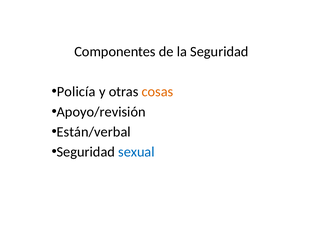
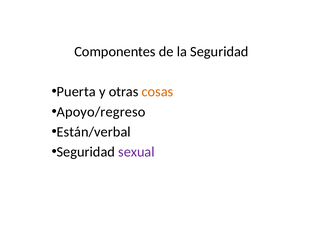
Policía: Policía -> Puerta (76, 92)
Apoyo/revisión: Apoyo/revisión -> Apoyo/regreso (101, 112)
sexual colour: blue -> purple (136, 152)
